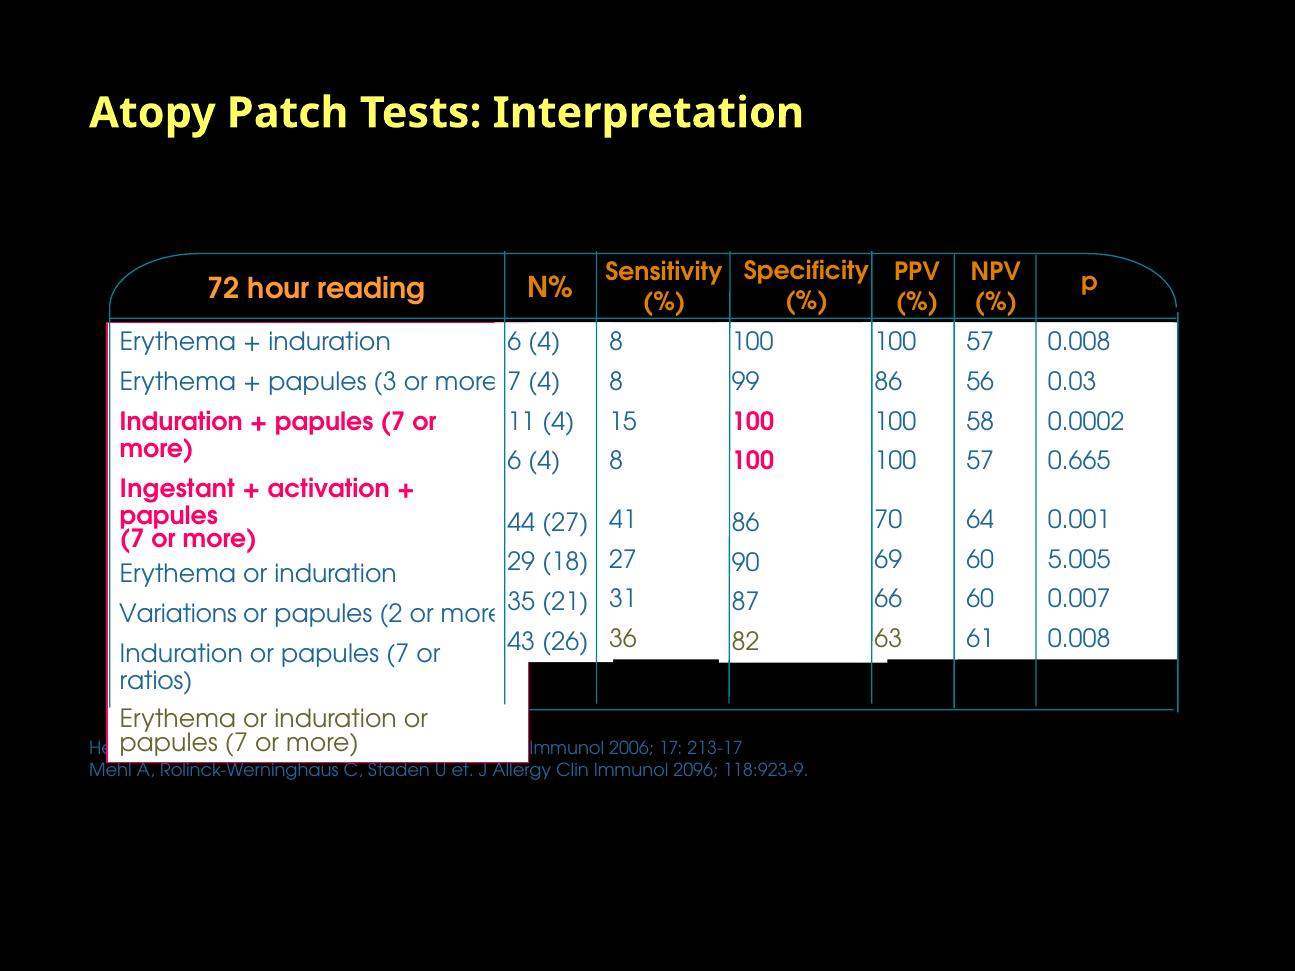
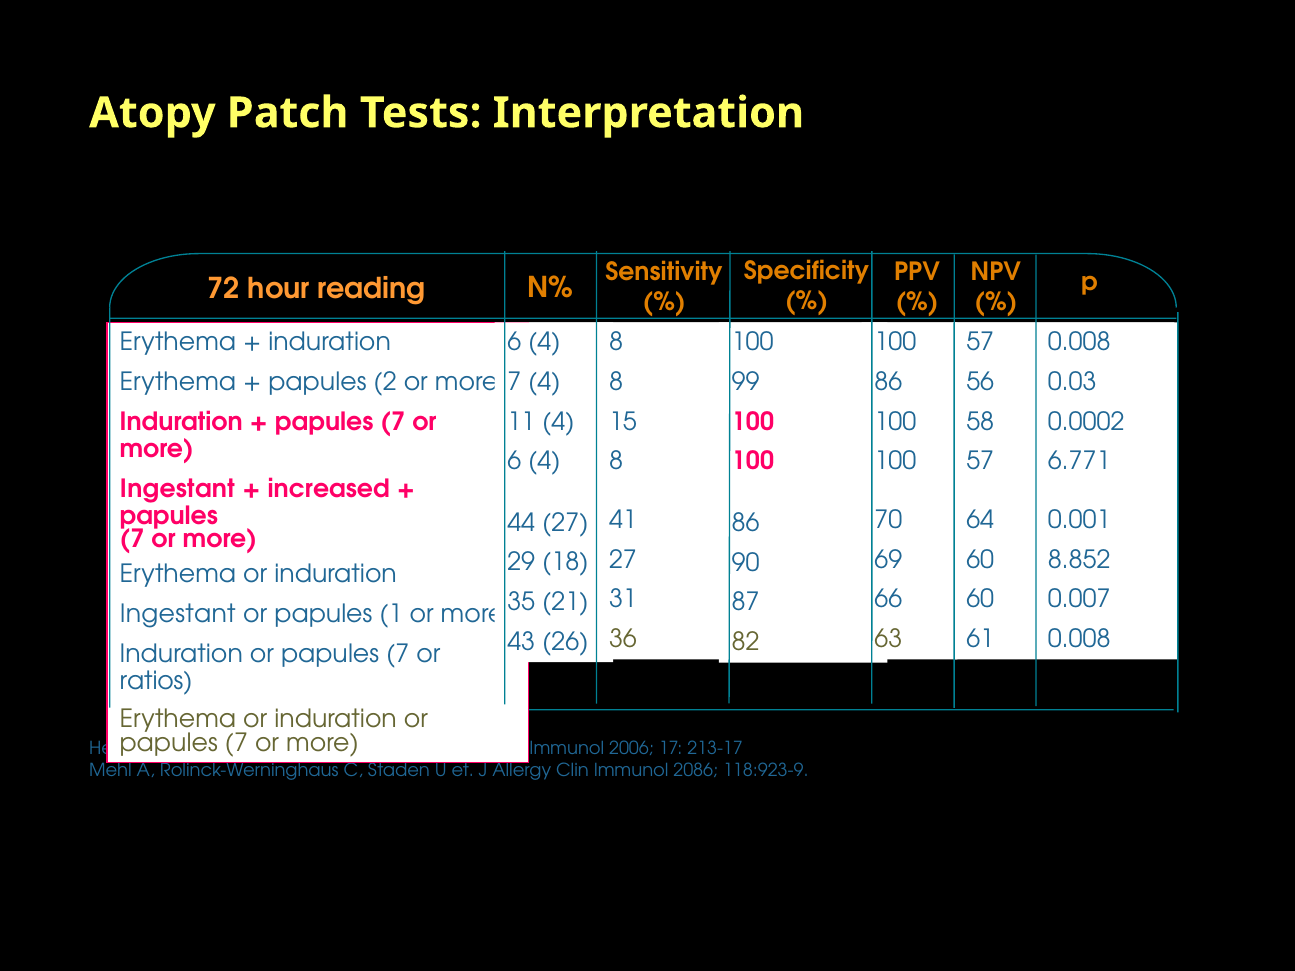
3: 3 -> 2 (385, 382)
0.665: 0.665 -> 6.771 (1079, 462)
activation: activation -> increased (329, 489)
5.005: 5.005 -> 8.852 (1079, 560)
Variations: Variations -> Ingestant (178, 614)
2: 2 -> 1 (391, 614)
2096: 2096 -> 2086 (696, 770)
